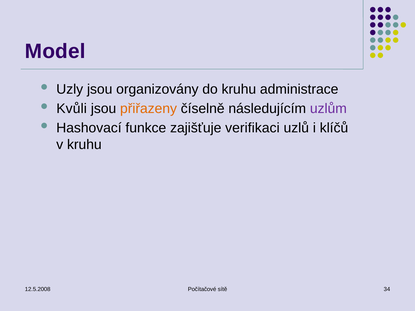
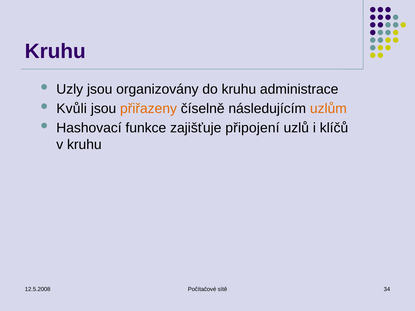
Model: Model -> Kruhu (55, 51)
uzlům colour: purple -> orange (328, 109)
verifikaci: verifikaci -> připojení (252, 128)
